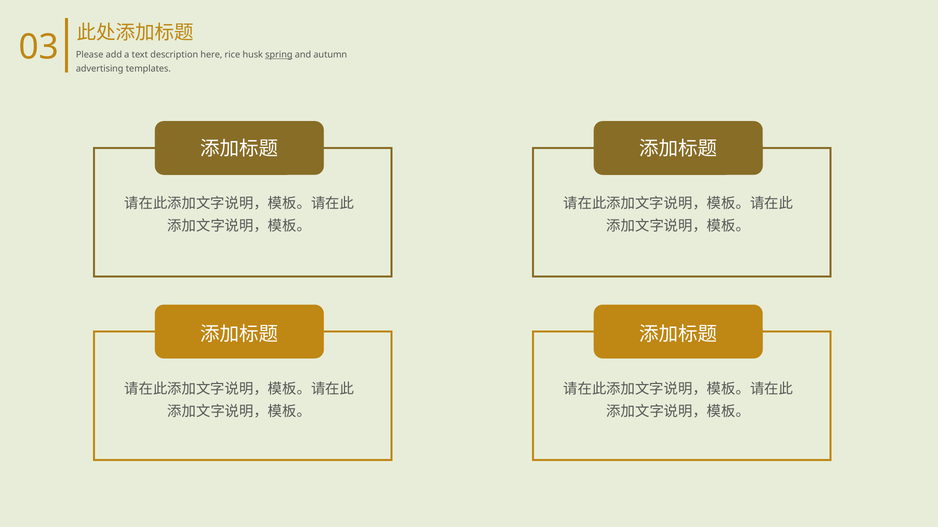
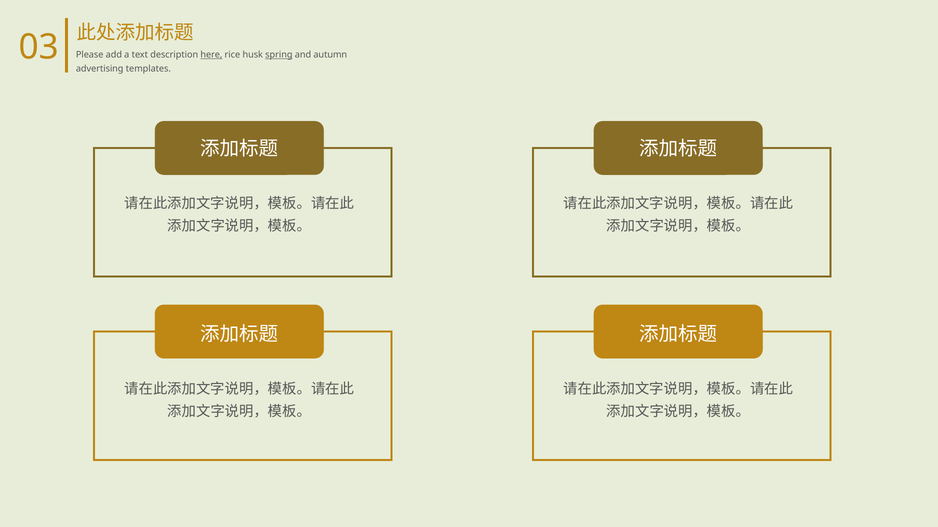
here underline: none -> present (211, 55)
